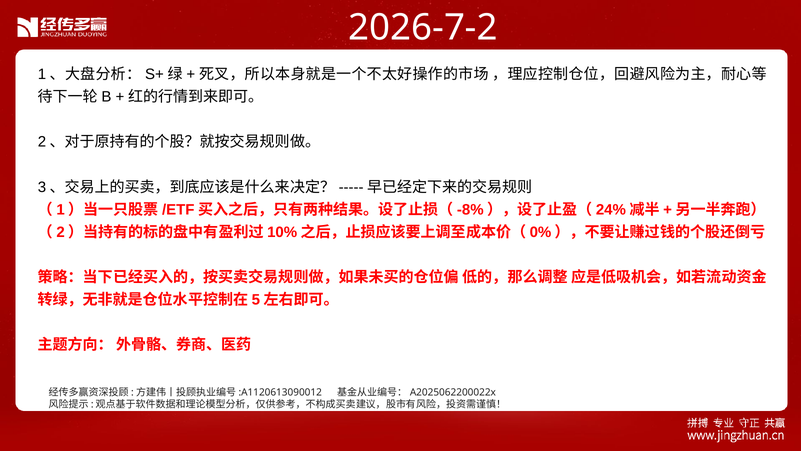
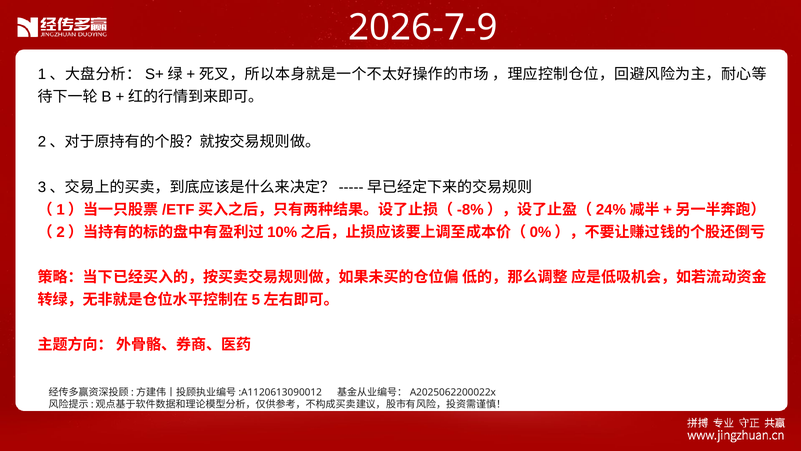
2026-7-2: 2026-7-2 -> 2026-7-9 (423, 28)
